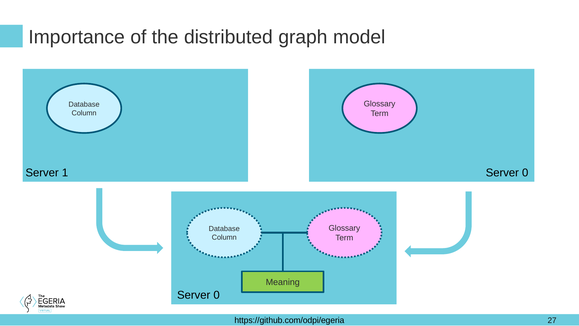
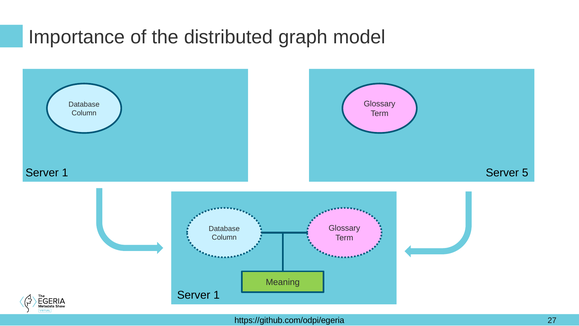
0: 0 -> 5 (525, 173)
0: 0 -> 1 (217, 295)
